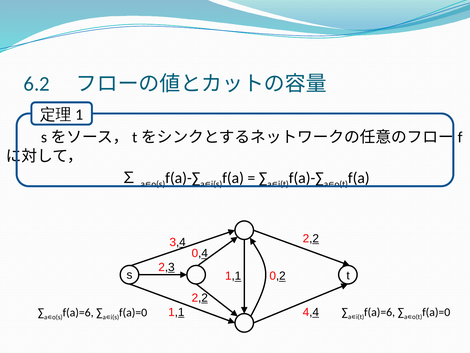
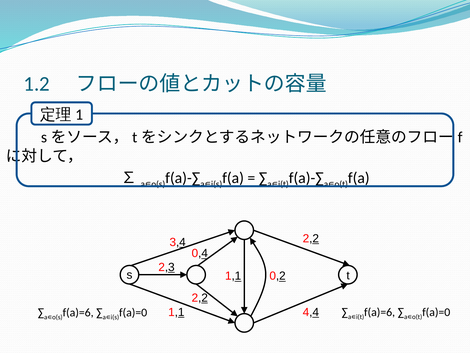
6.2: 6.2 -> 1.2 (37, 84)
